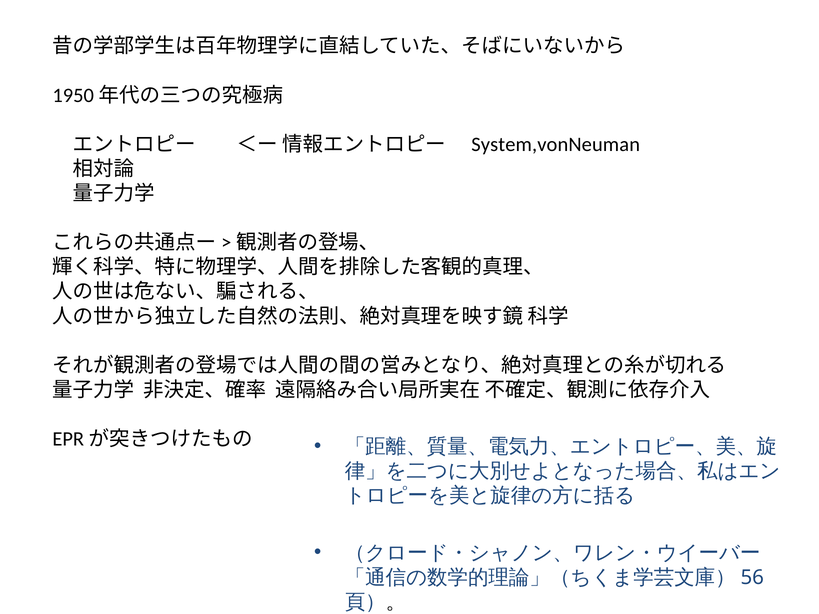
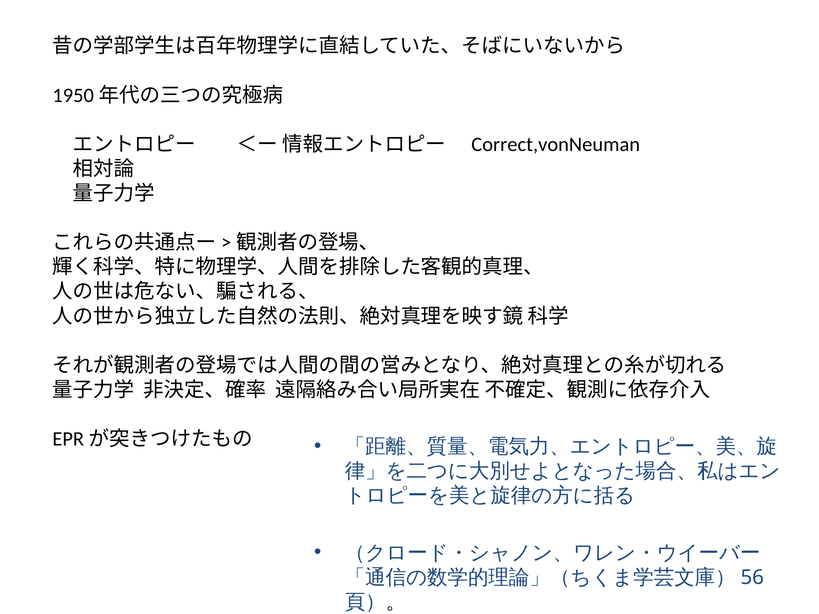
System,vonNeuman: System,vonNeuman -> Correct,vonNeuman (556, 144)
